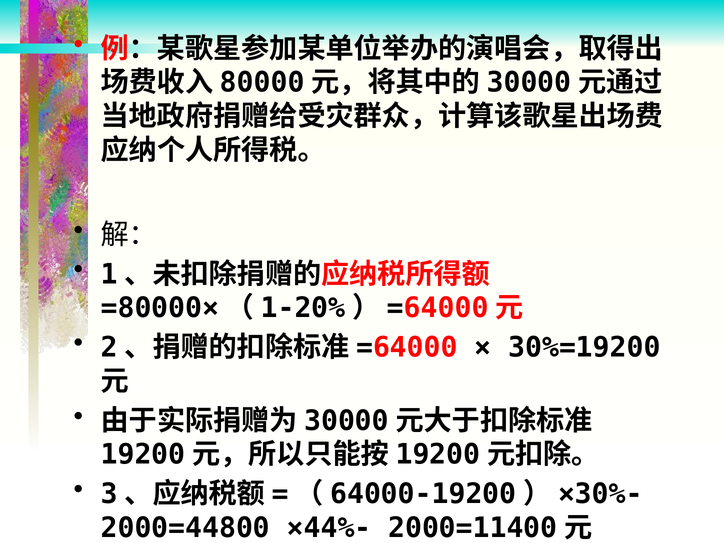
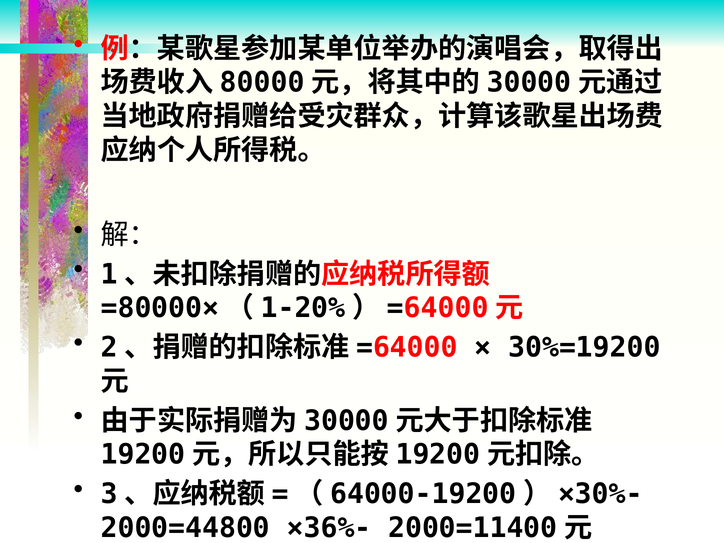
×44%-: ×44%- -> ×36%- (329, 528)
